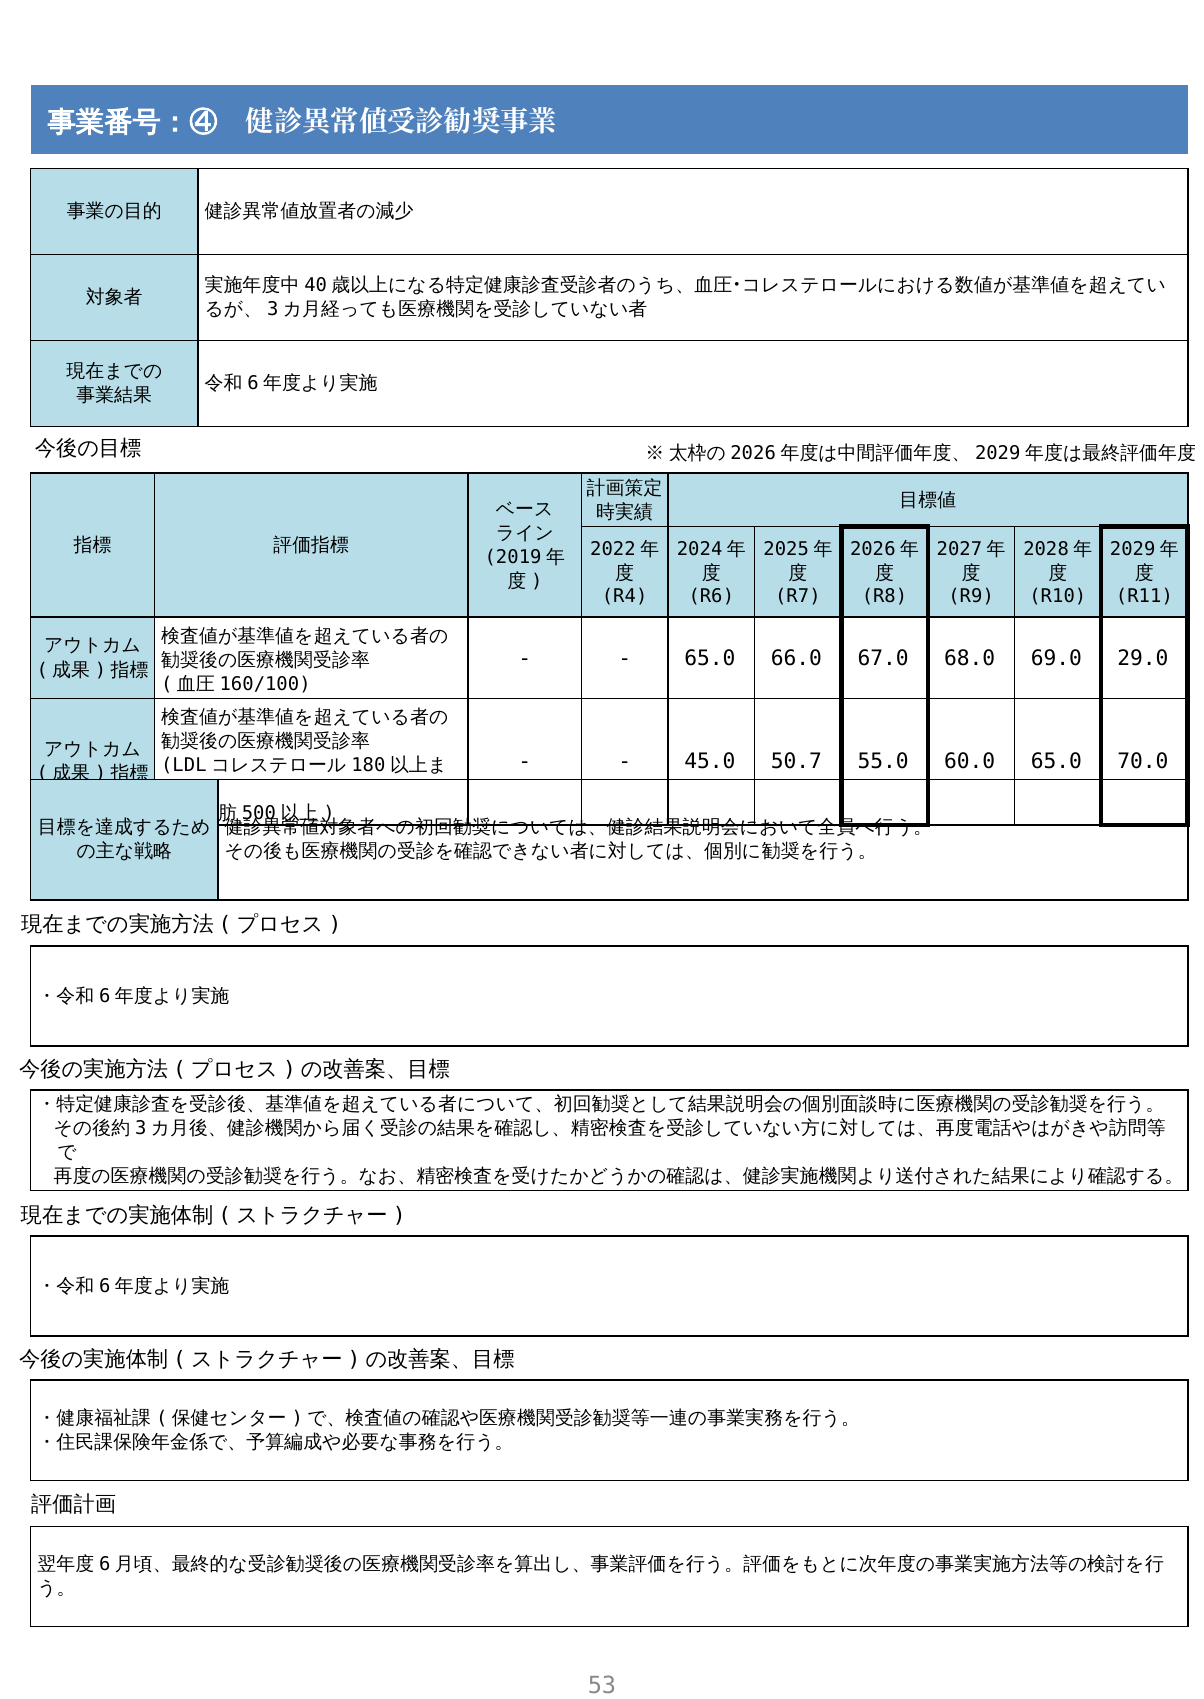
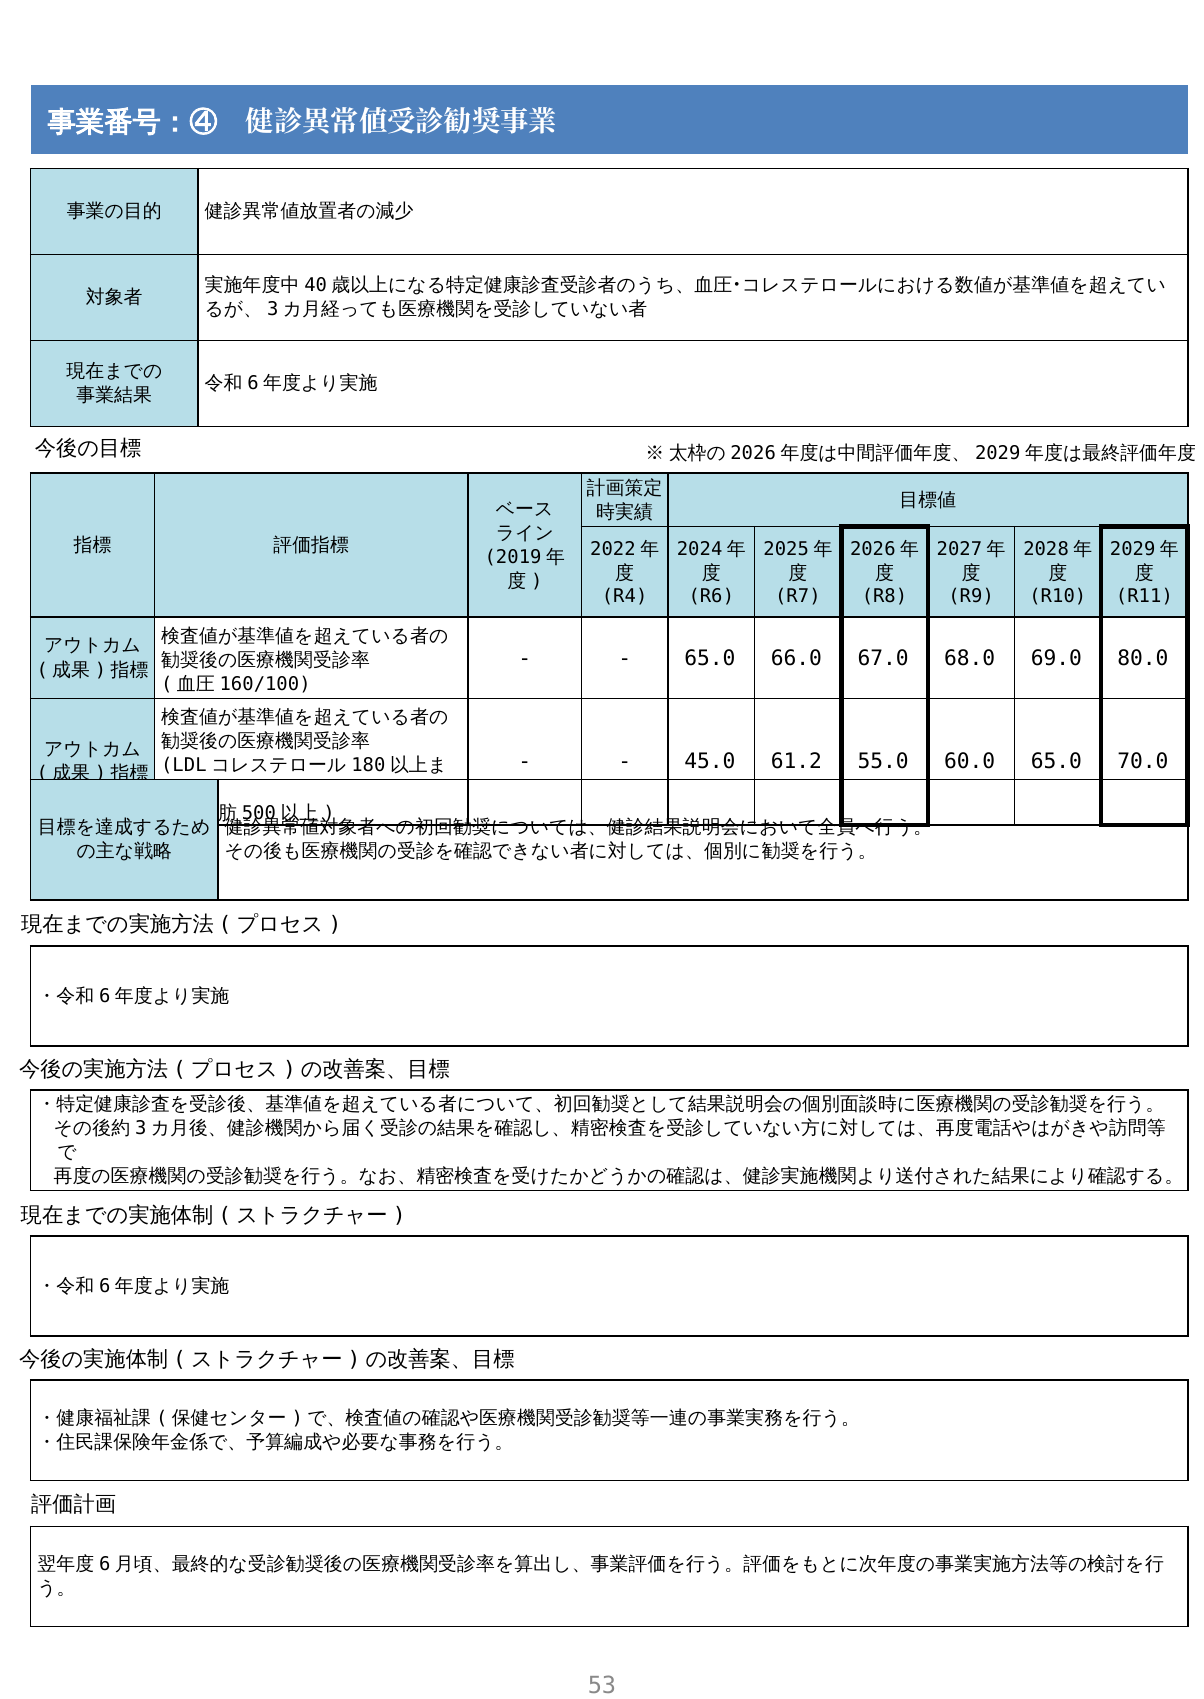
29.0: 29.0 -> 80.0 (1143, 658)
50.7: 50.7 -> 61.2 (796, 762)
